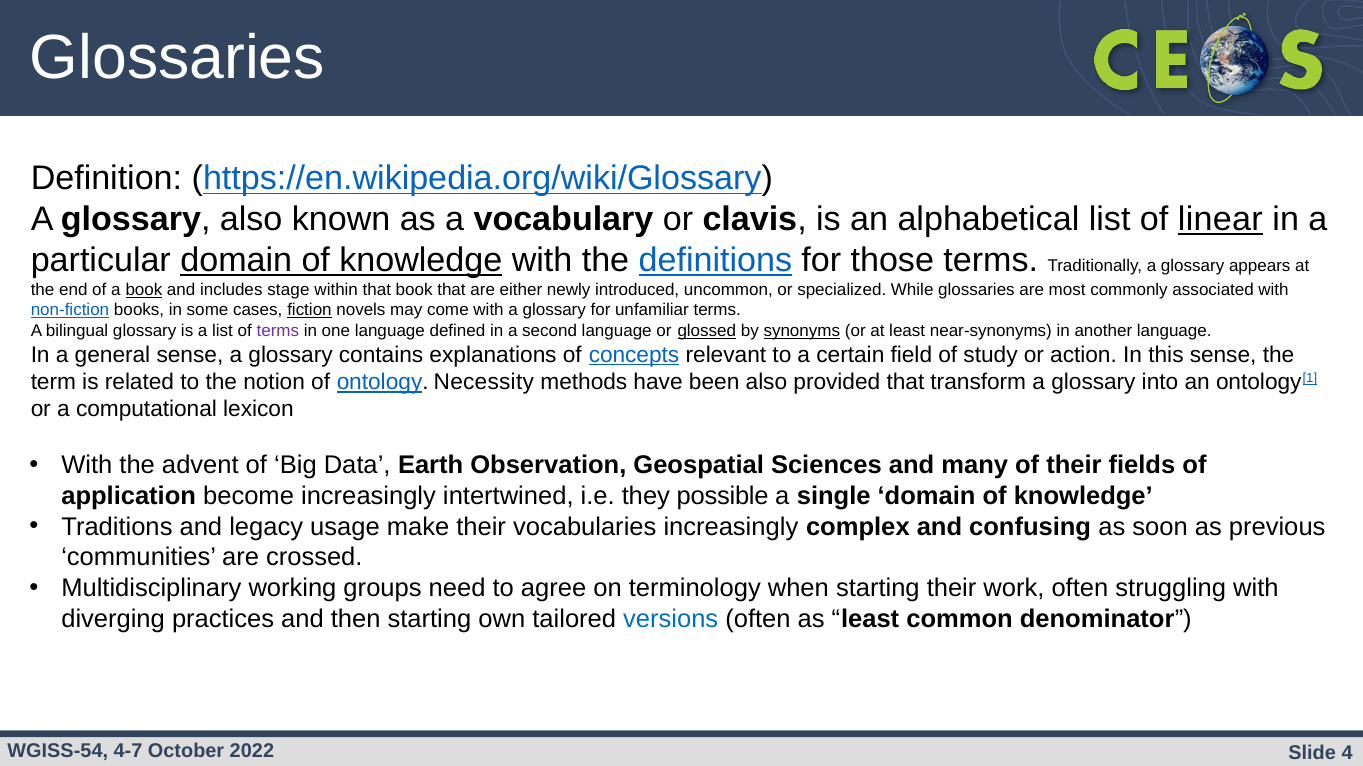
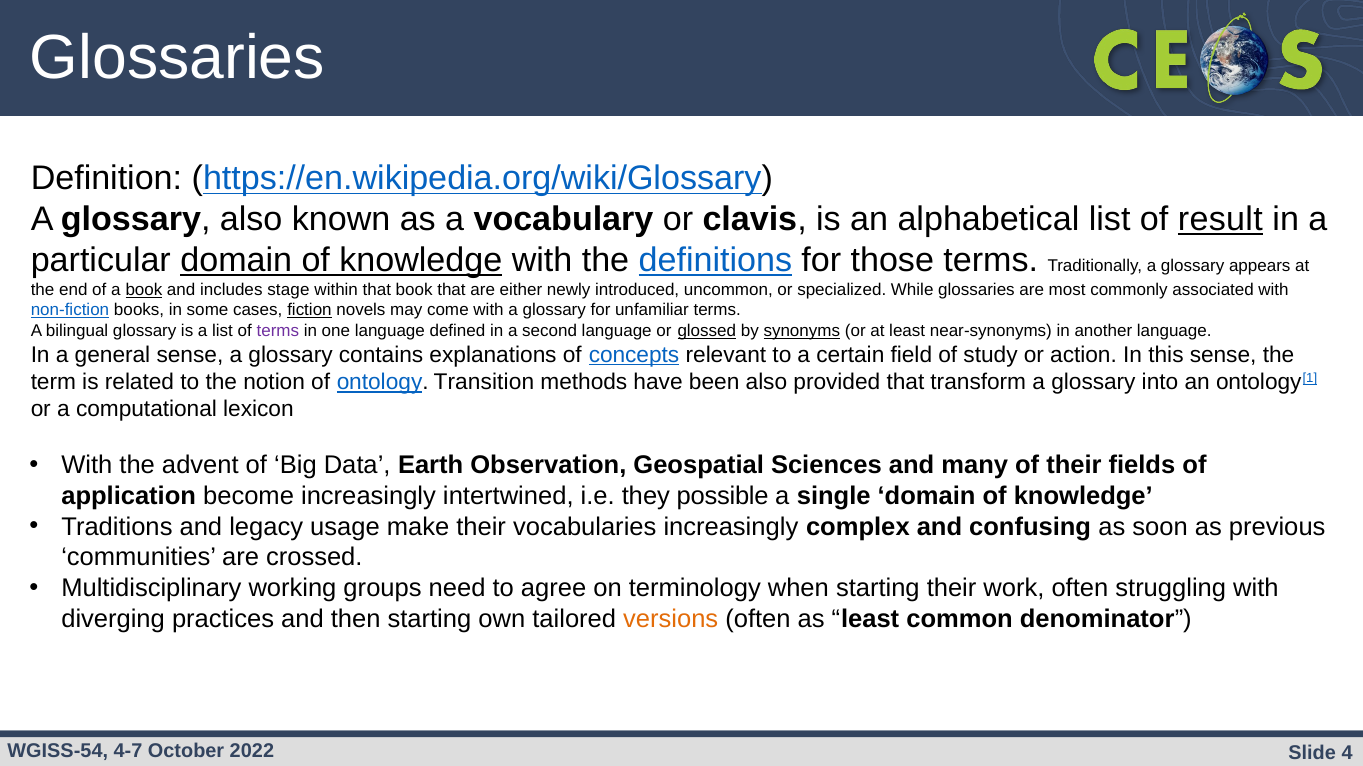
linear: linear -> result (1220, 220)
Necessity: Necessity -> Transition (484, 382)
versions colour: blue -> orange (671, 619)
